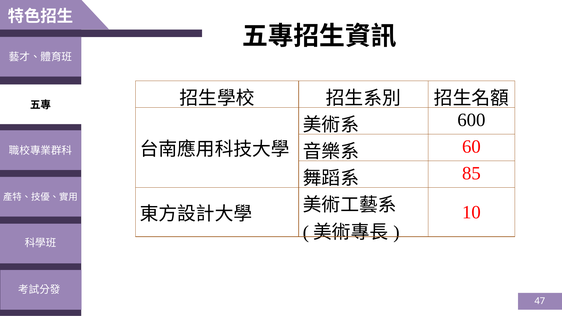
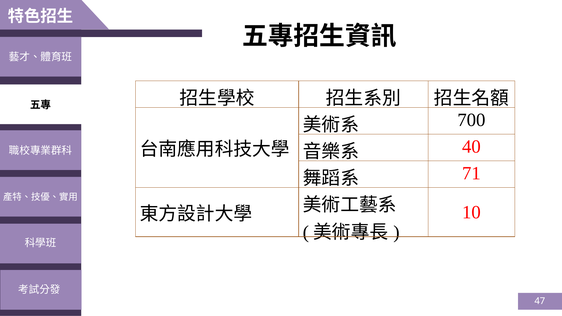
600: 600 -> 700 (471, 120)
60: 60 -> 40 (471, 147)
85: 85 -> 71 (471, 174)
